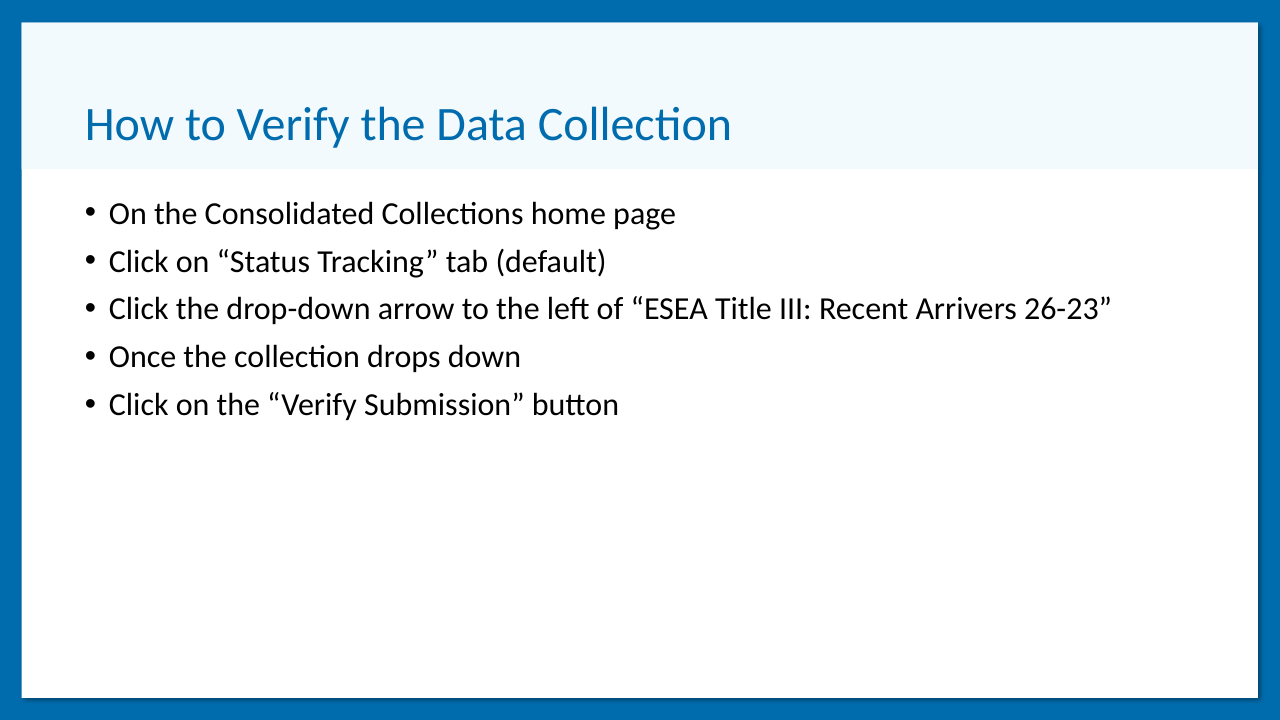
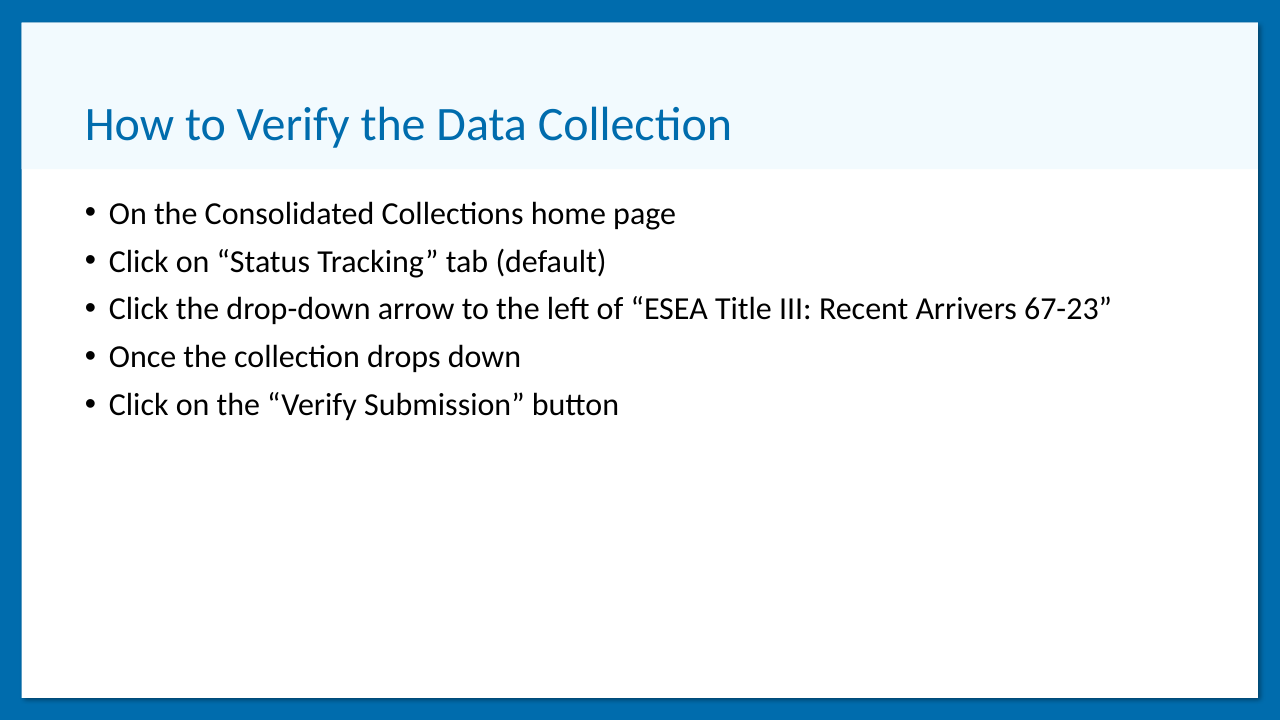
26-23: 26-23 -> 67-23 (1068, 309)
